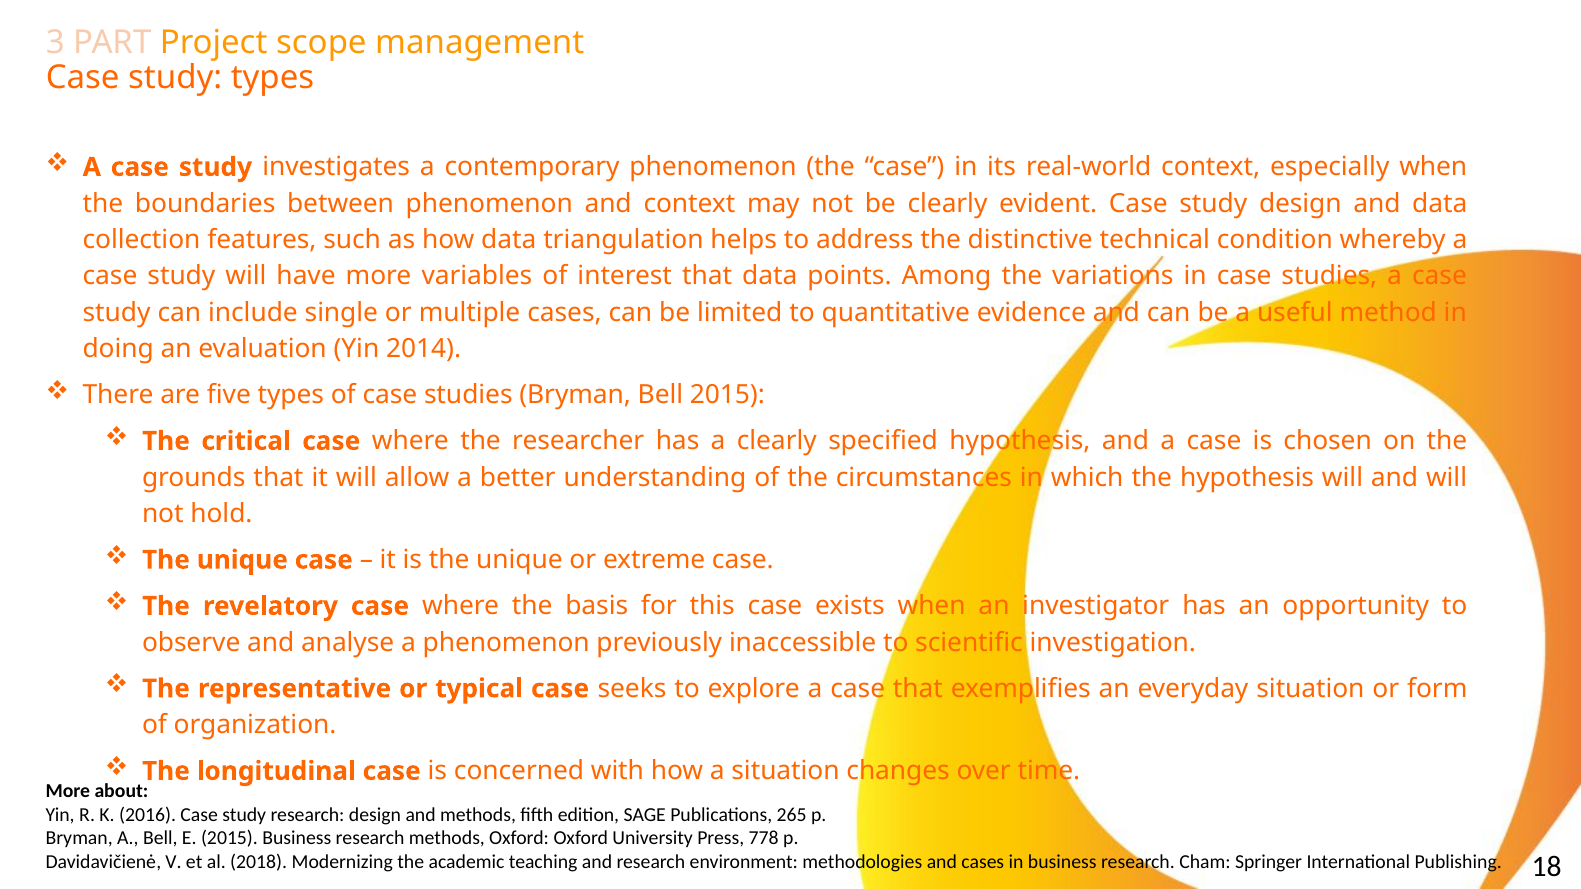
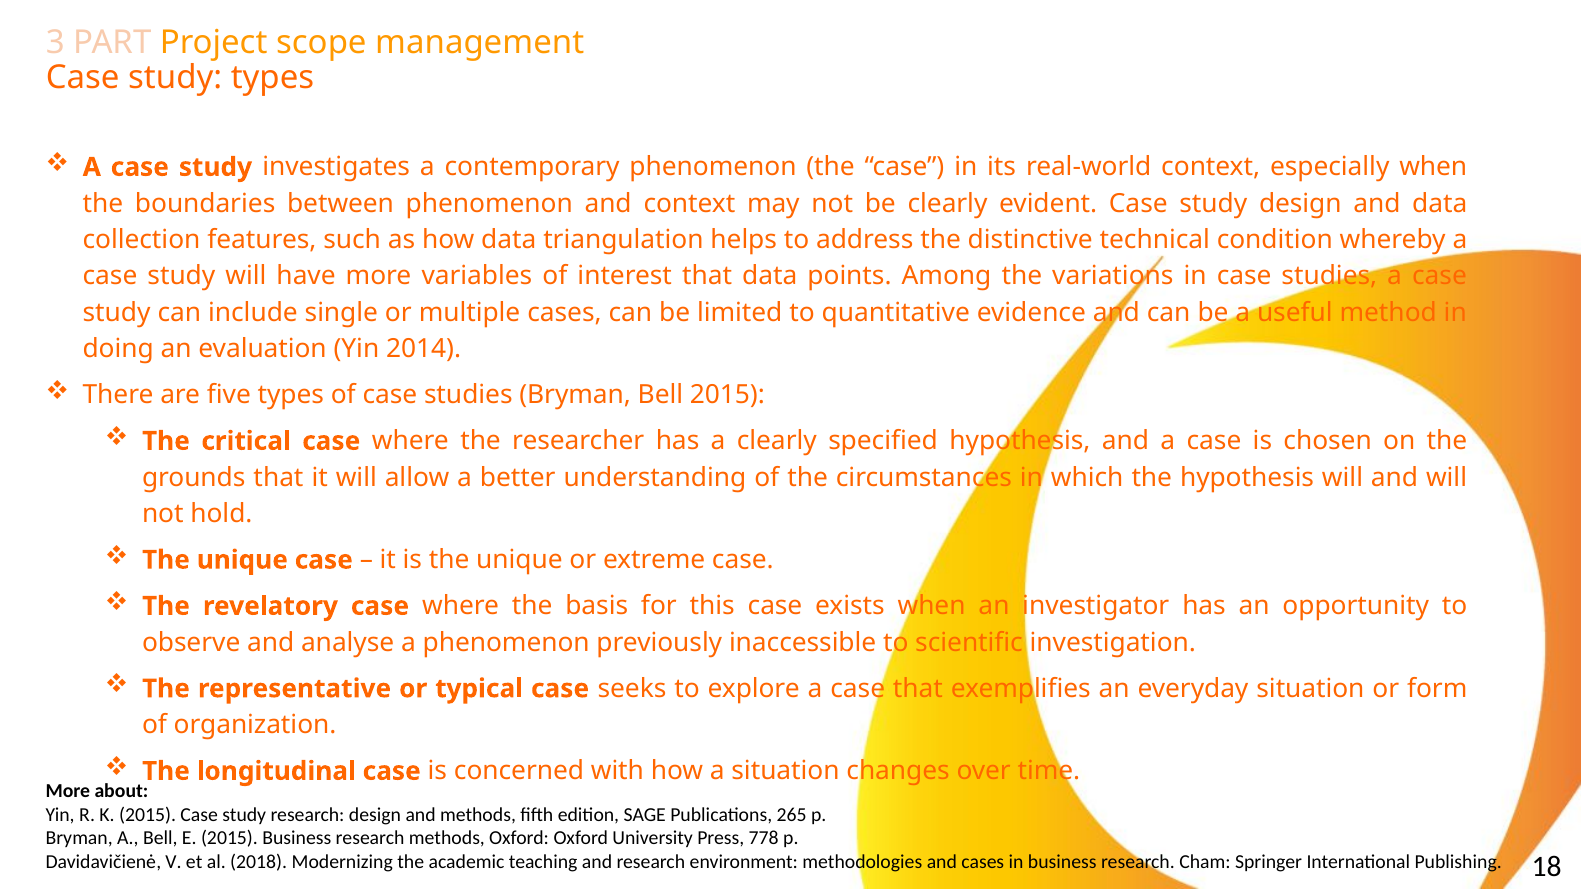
K 2016: 2016 -> 2015 (147, 815)
